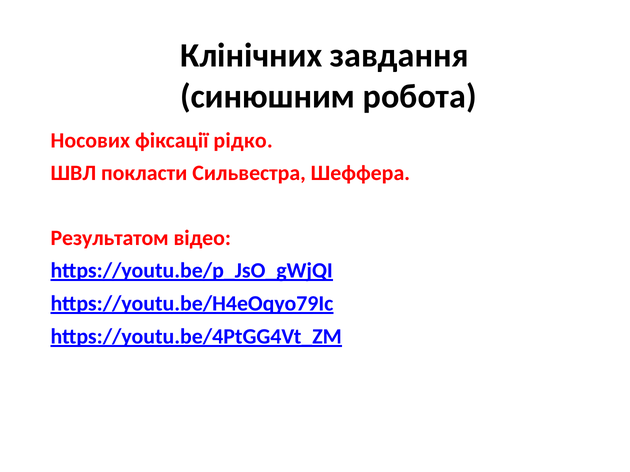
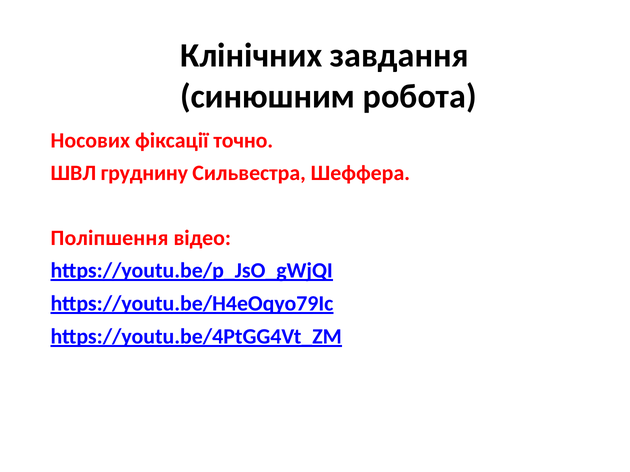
рідко: рідко -> точно (243, 141)
покласти: покласти -> груднину (144, 173)
Результатом: Результатом -> Поліпшення (110, 238)
